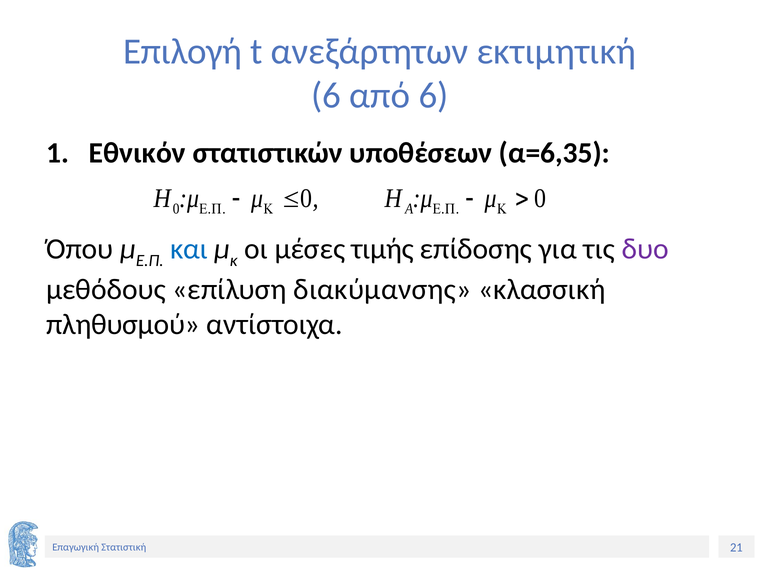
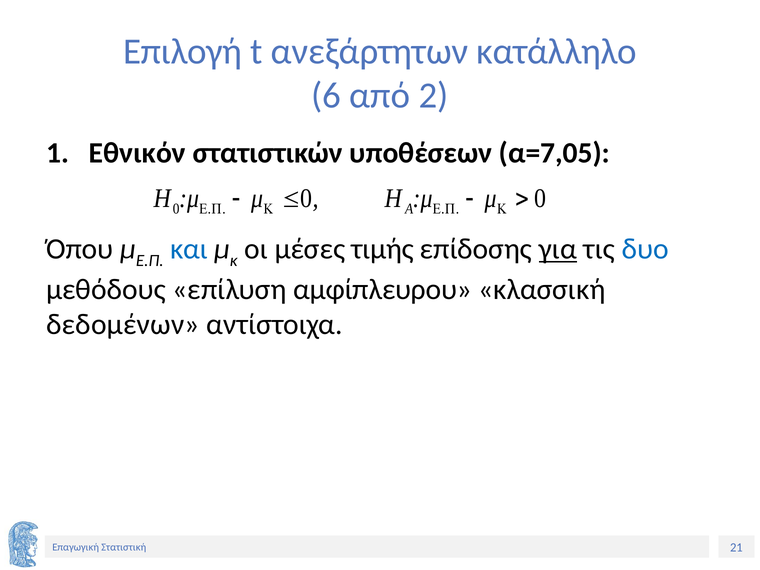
εκτιμητική: εκτιμητική -> κατάλληλο (557, 51)
από 6: 6 -> 2 (434, 96)
α=6,35: α=6,35 -> α=7,05 (555, 153)
για underline: none -> present (558, 249)
δυο colour: purple -> blue (645, 249)
διακύμανσης: διακύμανσης -> αμφίπλευρου (383, 289)
πληθυσμού: πληθυσμού -> δεδομένων (123, 325)
